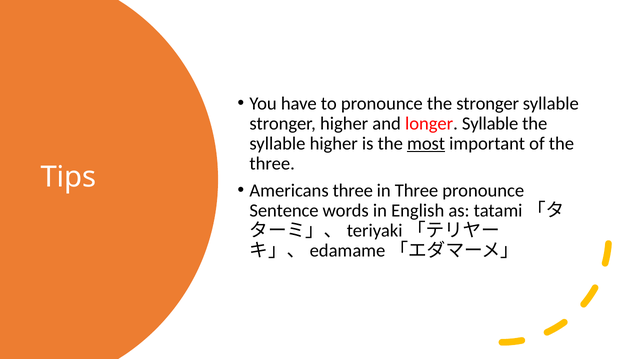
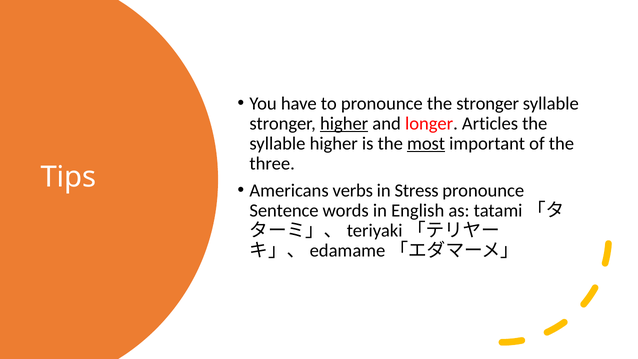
higher underline: none -> present (344, 123)
longer Syllable: Syllable -> Articles (490, 123)
Americans three: three -> verbs (353, 190)
in Three: Three -> Stress (417, 190)
